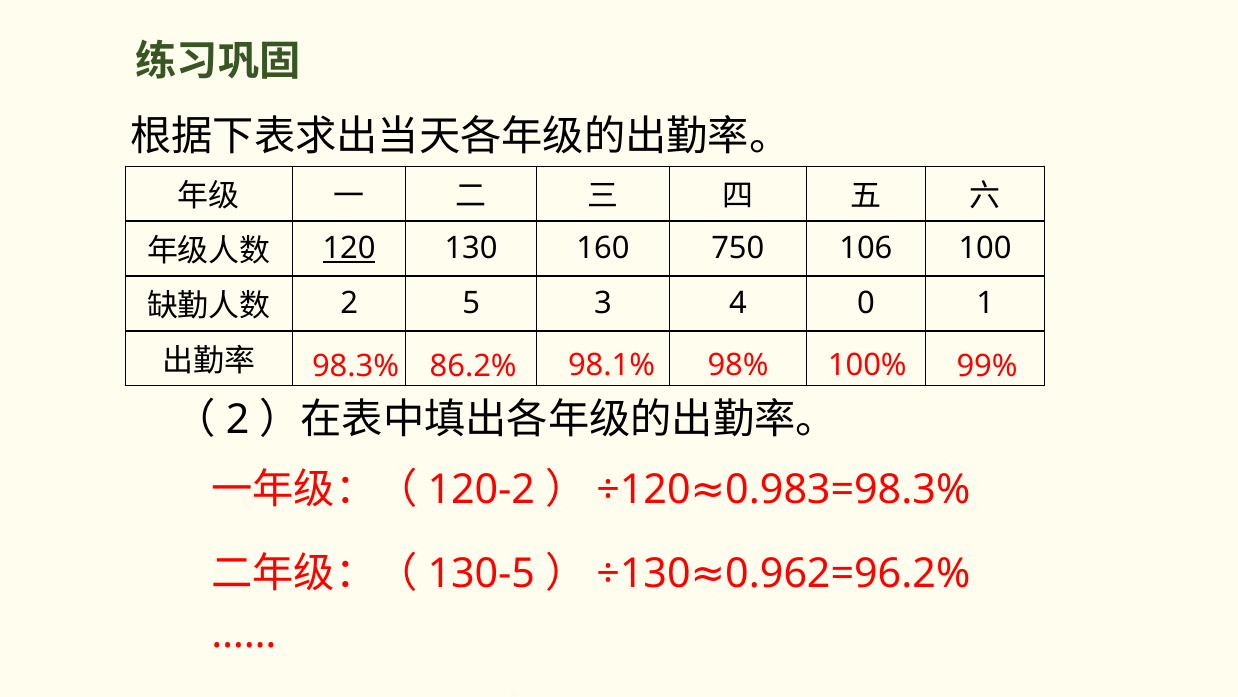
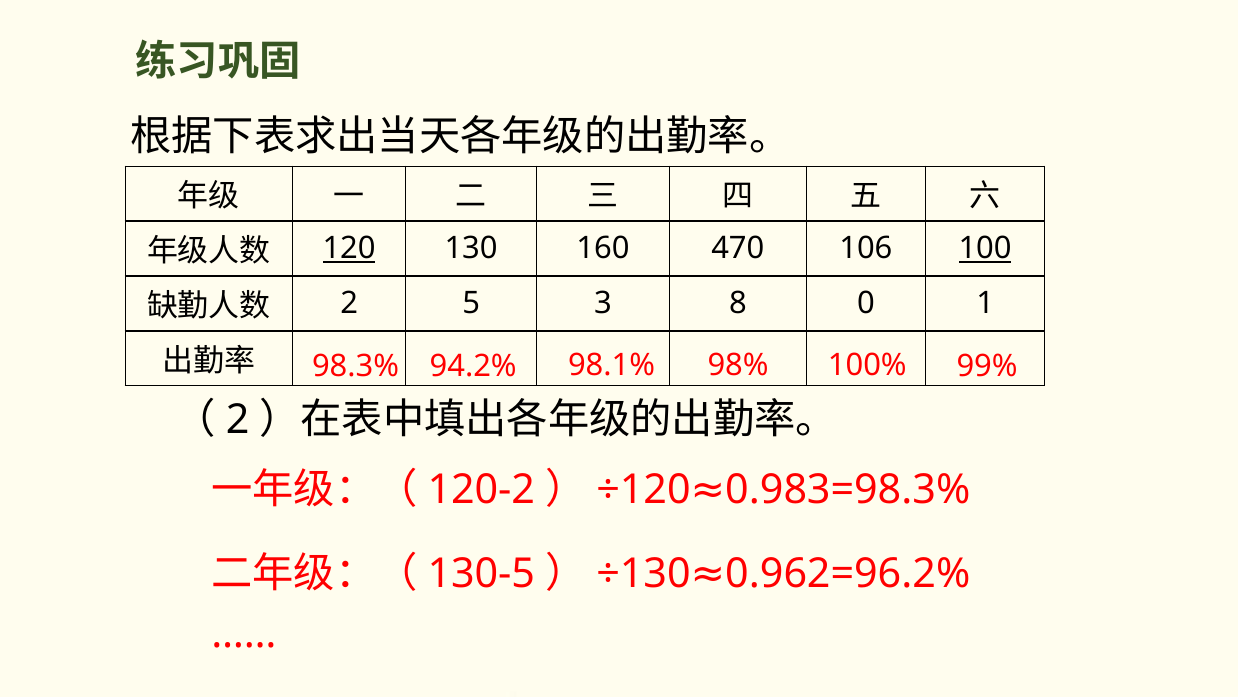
750: 750 -> 470 (738, 248)
100 underline: none -> present (985, 248)
4: 4 -> 8 (738, 303)
86.2%: 86.2% -> 94.2% (473, 366)
